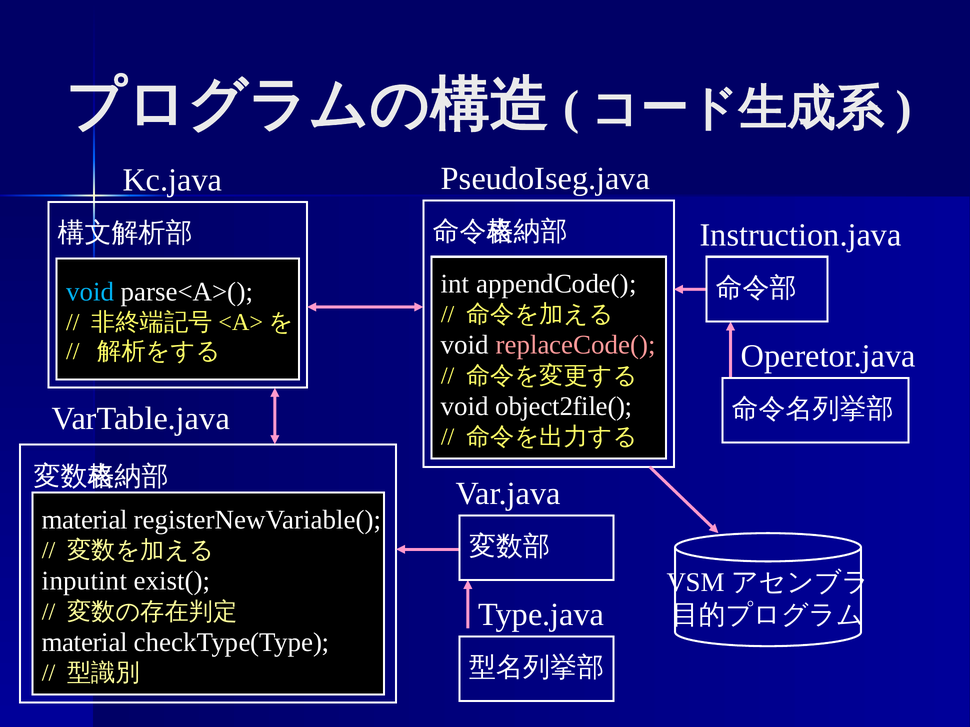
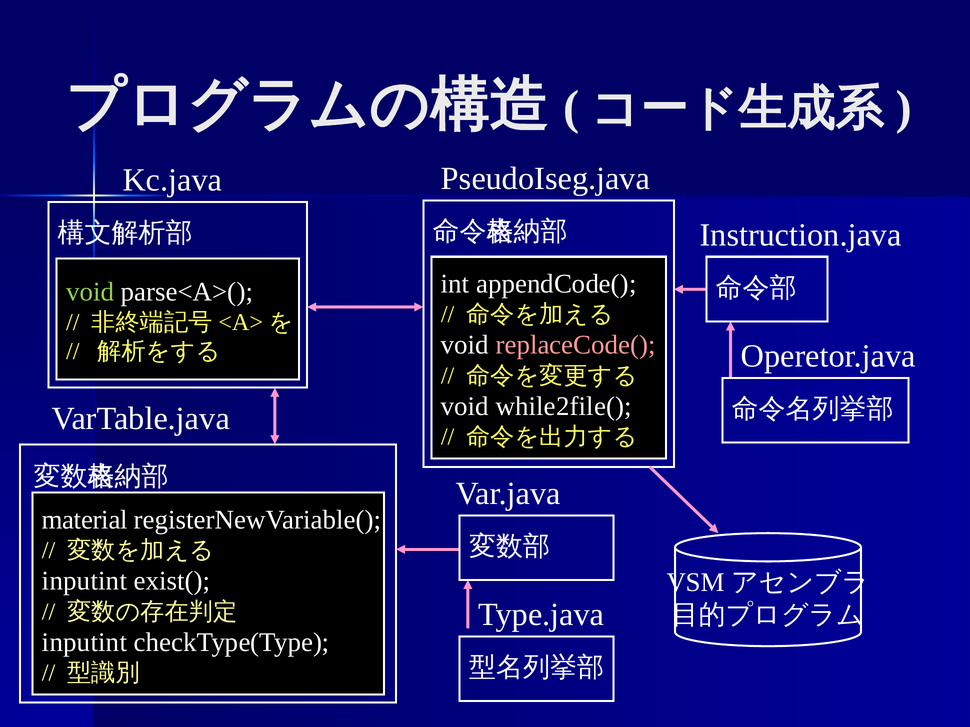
void colour: light blue -> light green (90, 292)
object2file(: object2file( -> while2file( (564, 407)
material: material -> inputint (84, 643)
